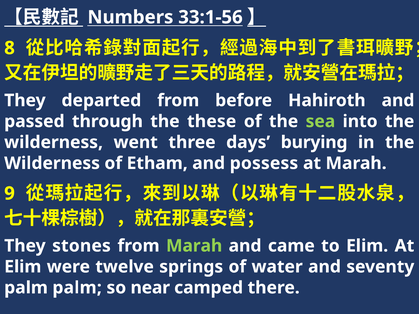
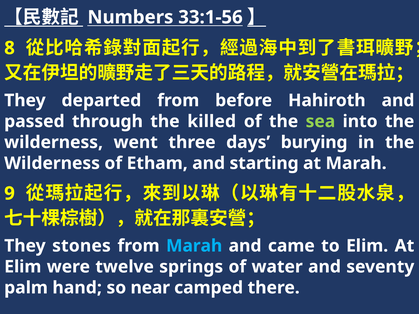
these: these -> killed (212, 121)
possess: possess -> starting (264, 163)
Marah colour: light green -> light blue (194, 246)
palm palm: palm -> hand (77, 288)
